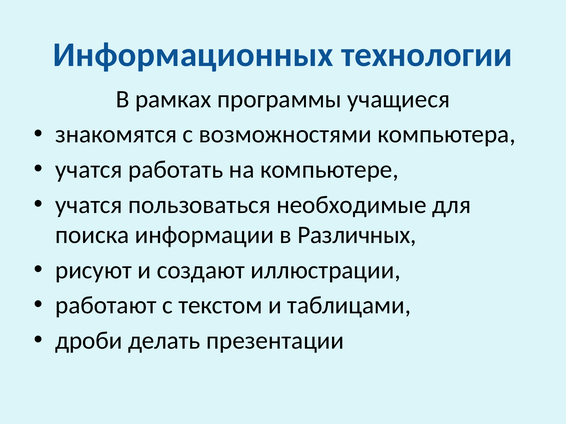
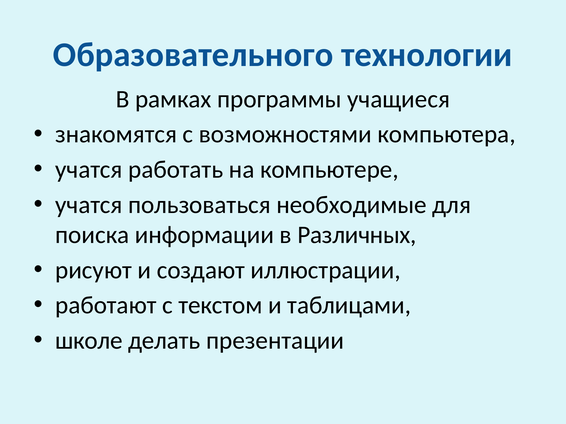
Информационных: Информационных -> Образовательного (193, 55)
дроби: дроби -> школе (89, 341)
